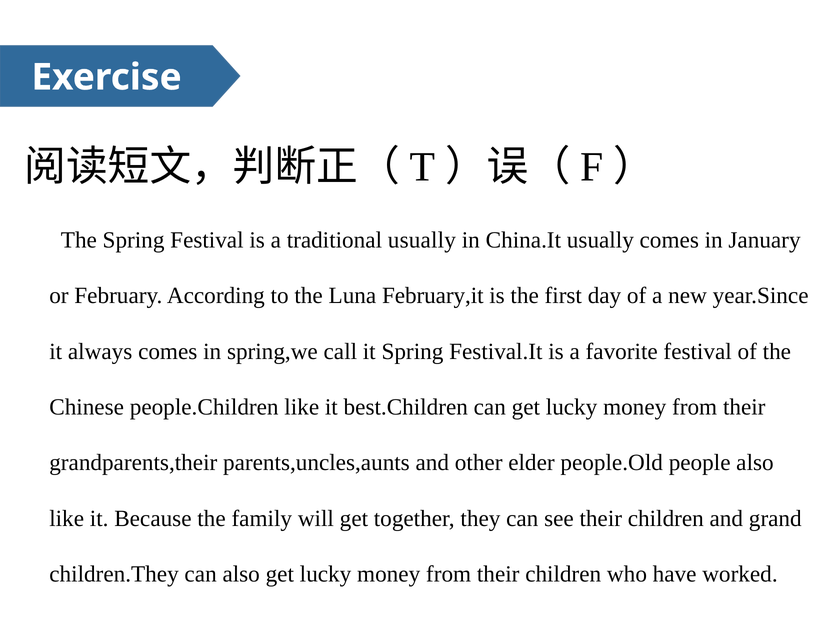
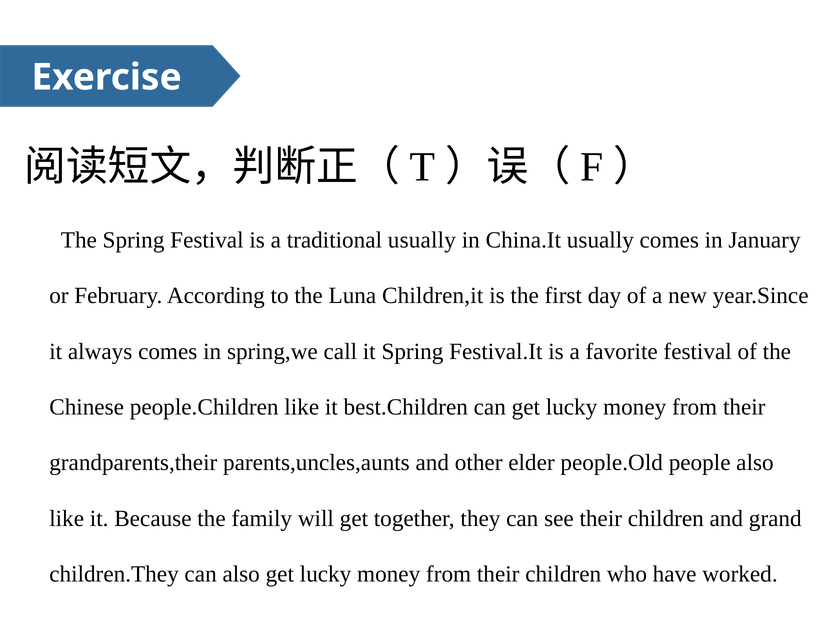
February,it: February,it -> Children,it (433, 295)
